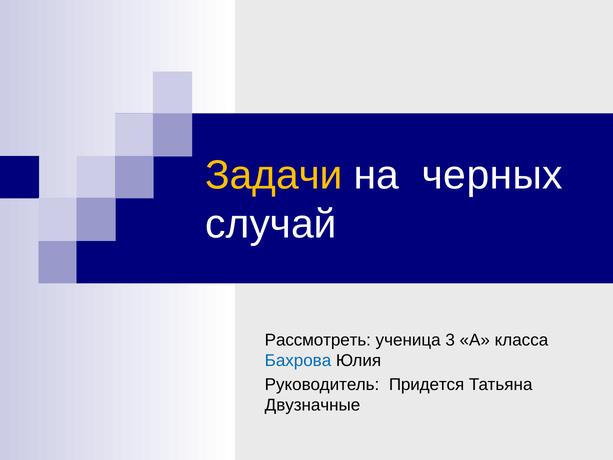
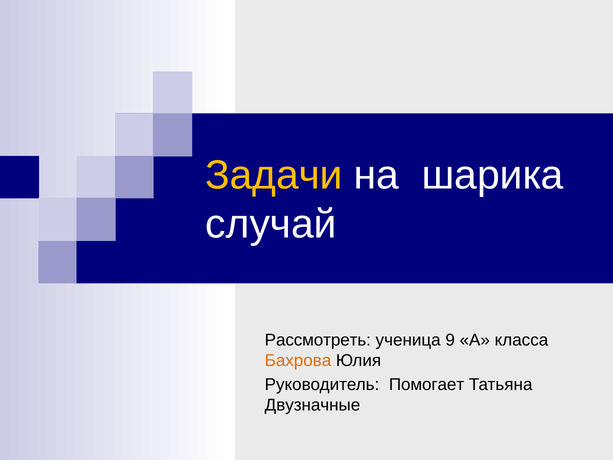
черных: черных -> шарика (492, 175)
3: 3 -> 9 (450, 340)
Бахрова colour: blue -> orange (298, 361)
Придется: Придется -> Помогает (427, 384)
